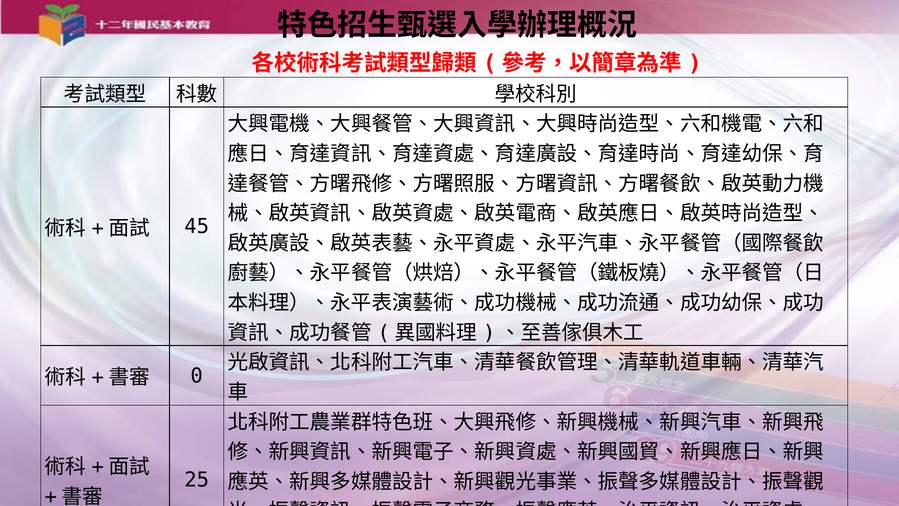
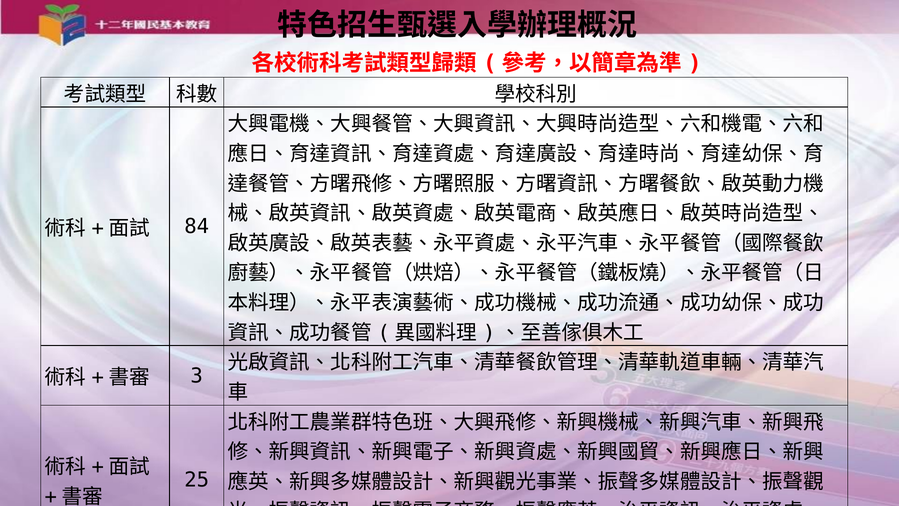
45: 45 -> 84 (197, 227)
0: 0 -> 3 (197, 375)
